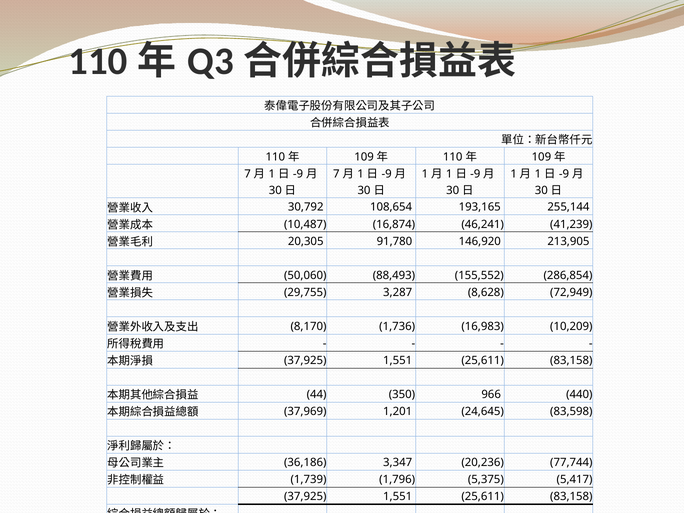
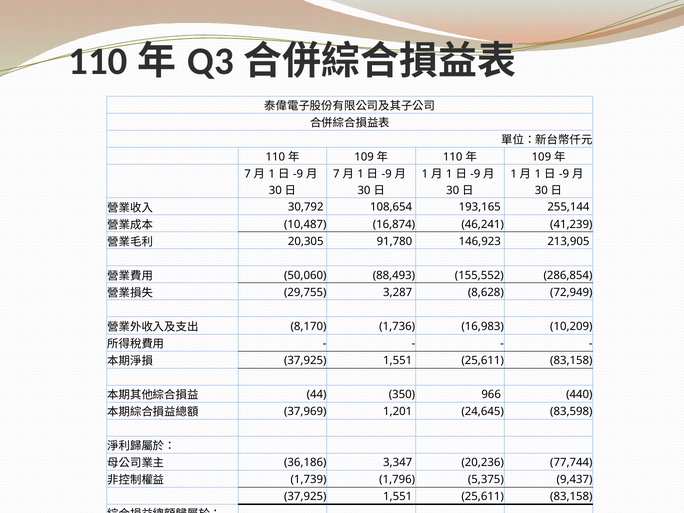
146,920: 146,920 -> 146,923 (480, 241)
5,417: 5,417 -> 9,437 (575, 480)
